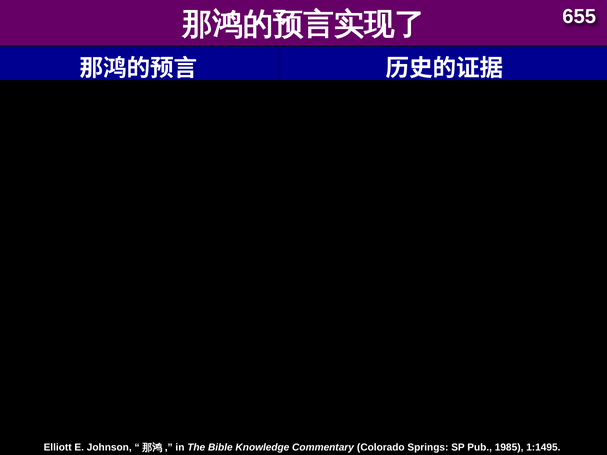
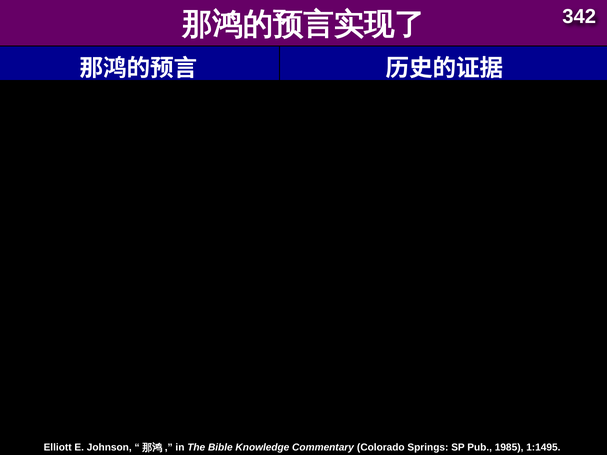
655: 655 -> 342 (579, 17)
